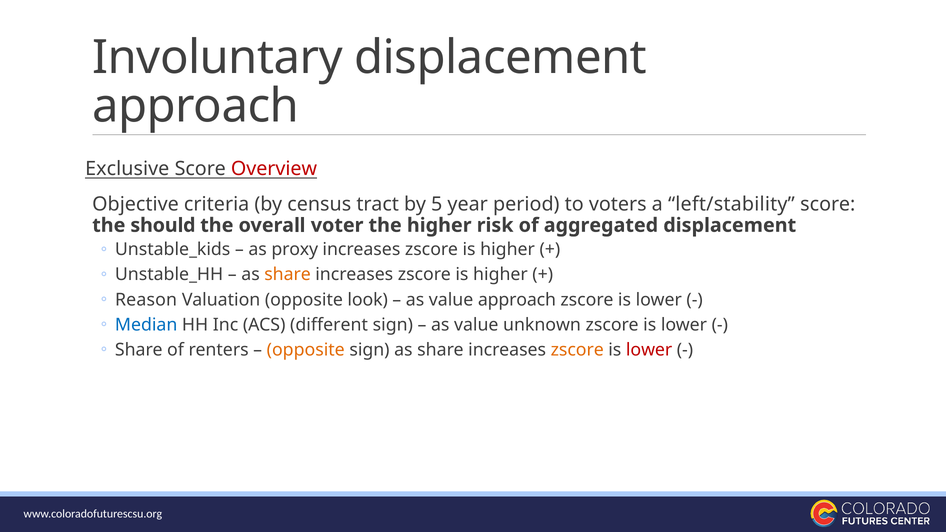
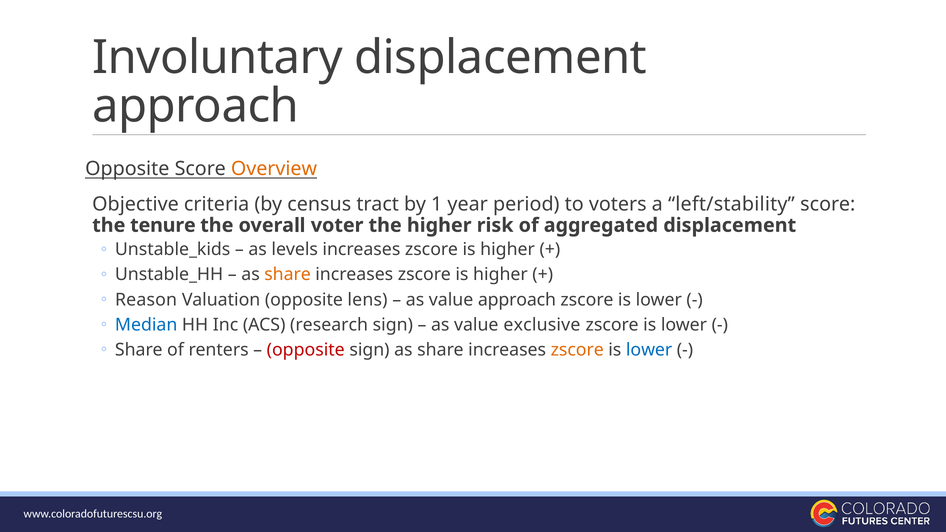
Exclusive: Exclusive -> Opposite (127, 169)
Overview colour: red -> orange (274, 169)
5: 5 -> 1 (437, 204)
should: should -> tenure (163, 225)
proxy: proxy -> levels (295, 250)
look: look -> lens (368, 300)
different: different -> research (329, 325)
unknown: unknown -> exclusive (542, 325)
opposite colour: orange -> red (306, 350)
lower colour: red -> blue (649, 350)
